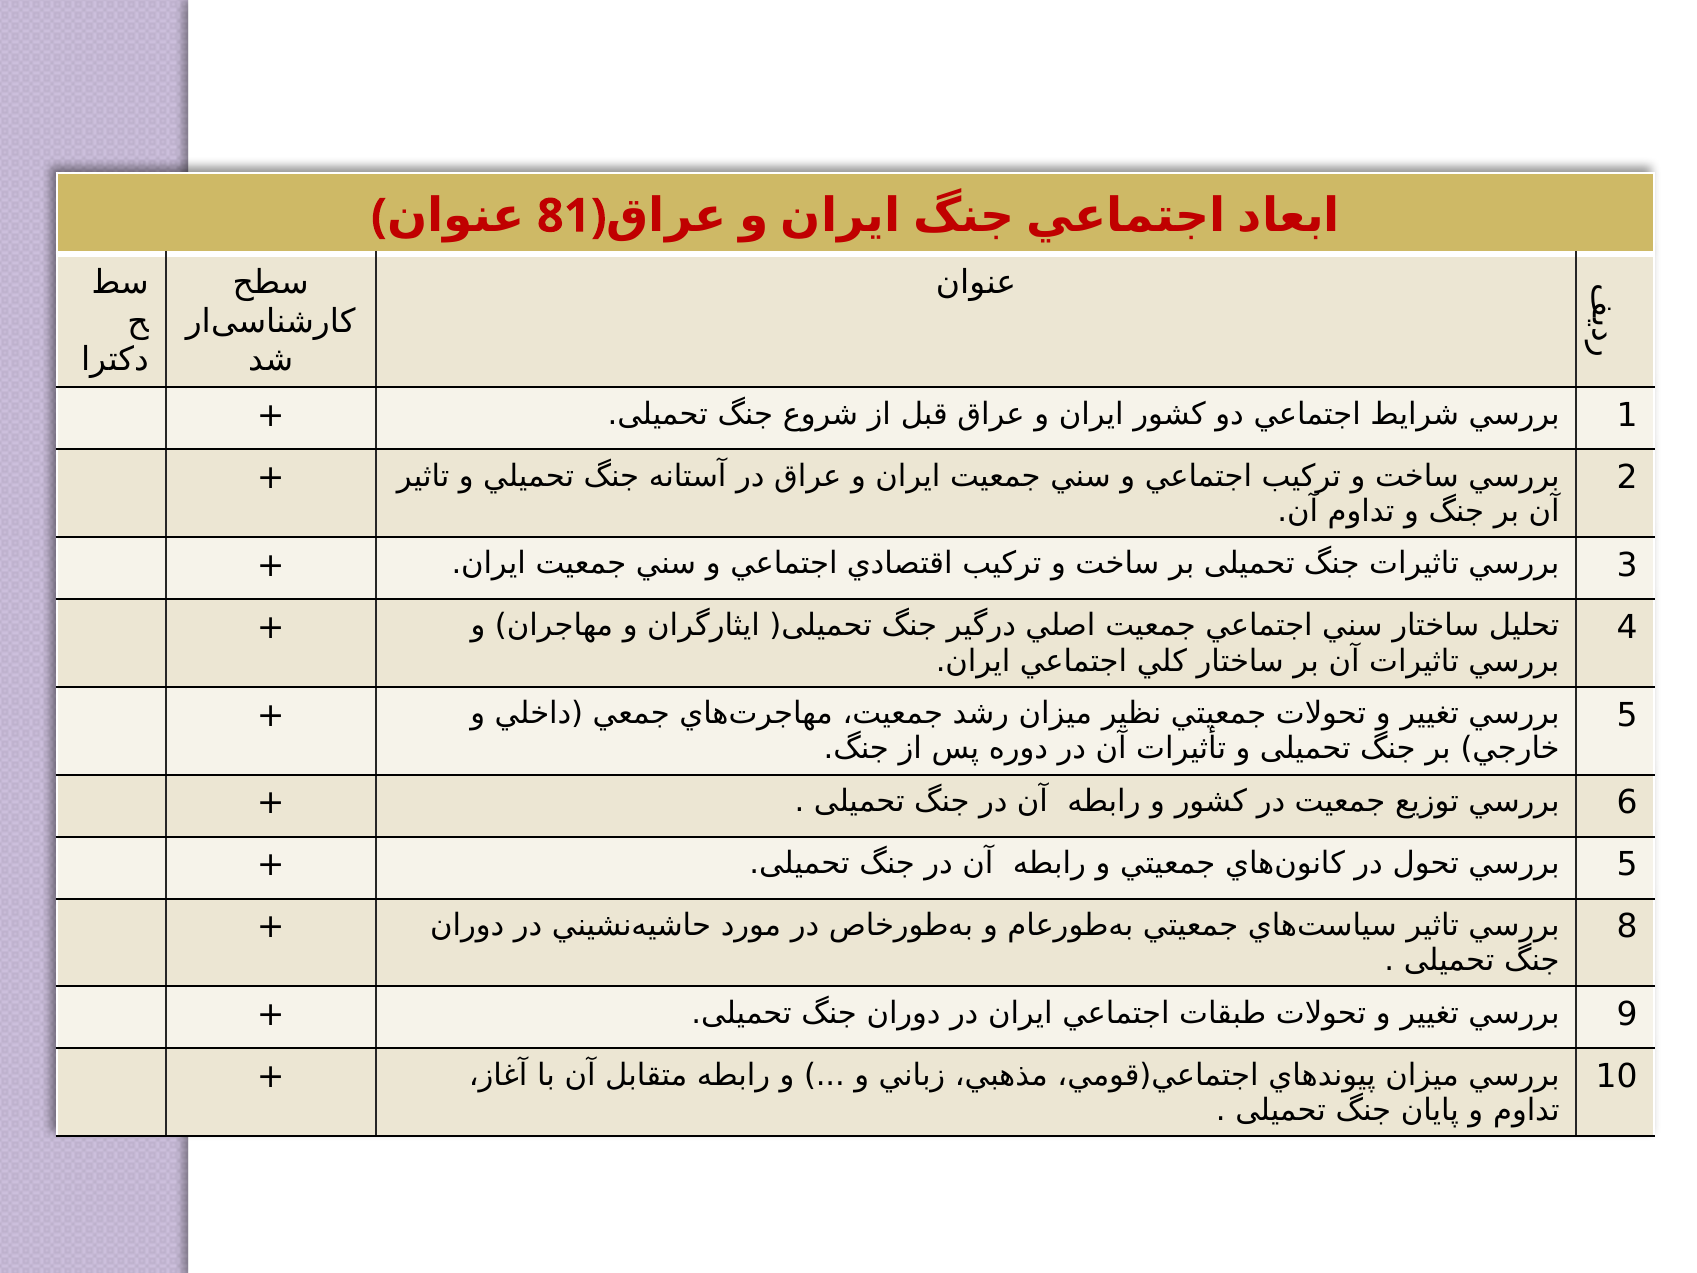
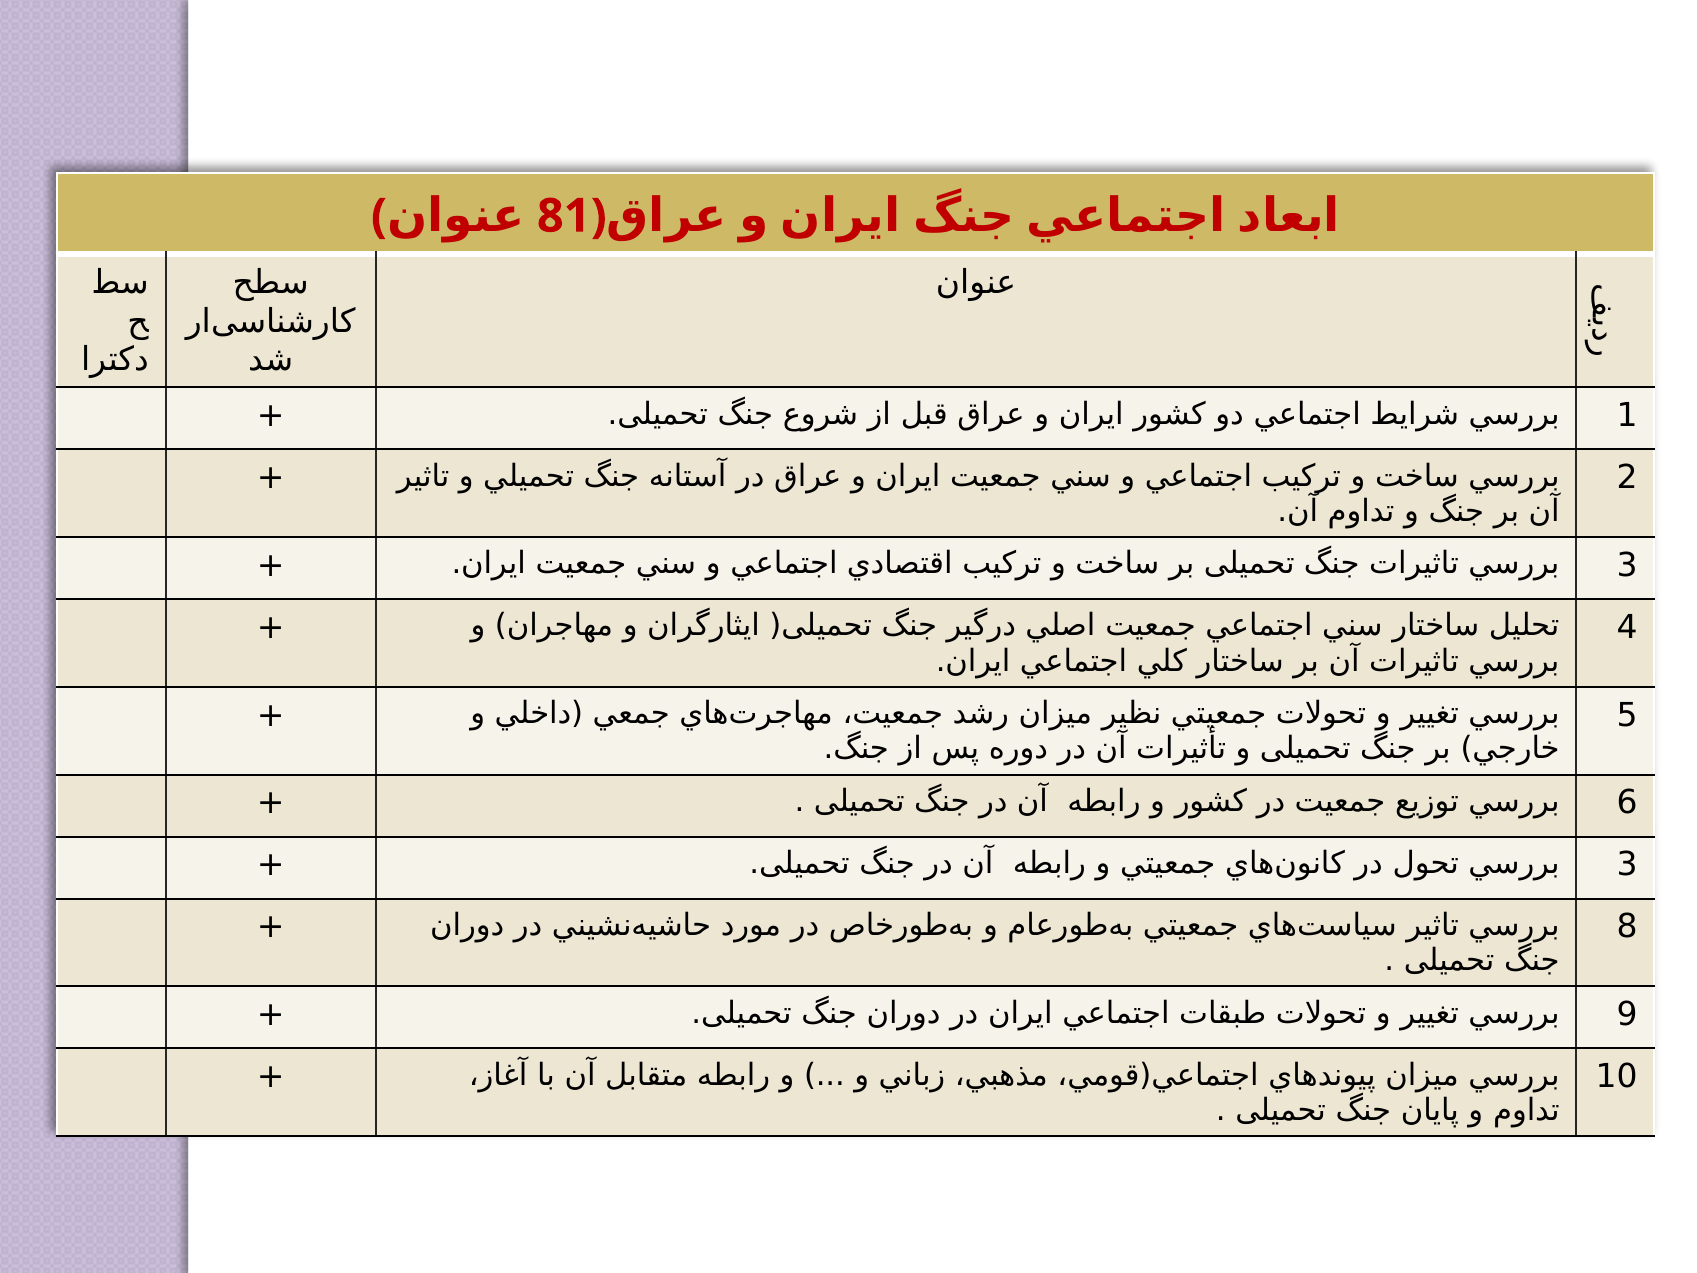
5: 5 -> 3 (1627, 865)
